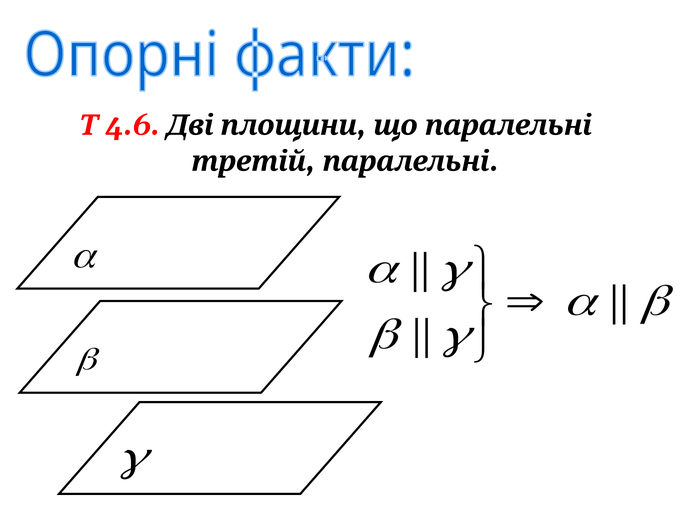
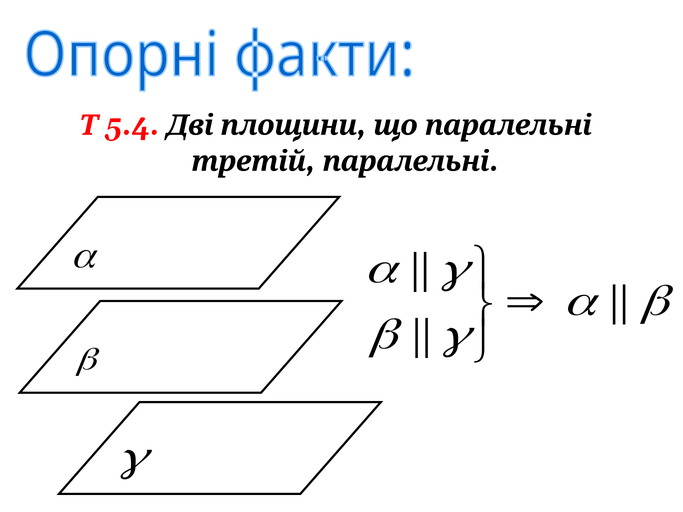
4.6: 4.6 -> 5.4 (132, 125)
